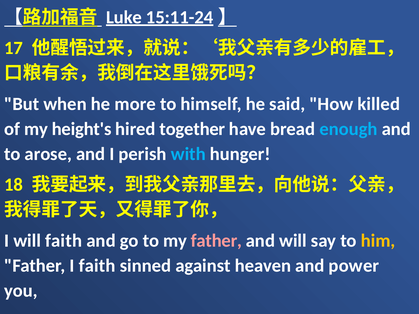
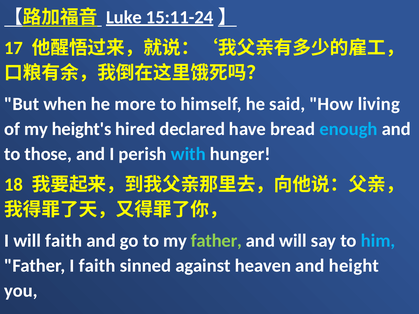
killed: killed -> living (379, 104)
together: together -> declared (192, 129)
arose: arose -> those (48, 154)
father colour: pink -> light green (216, 241)
him colour: yellow -> light blue (378, 241)
power: power -> height (354, 266)
